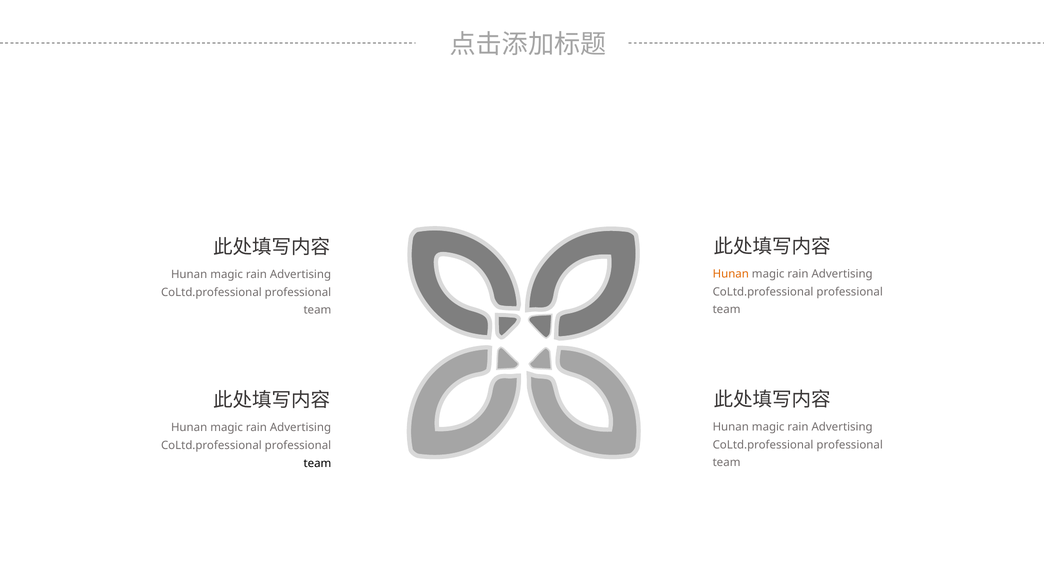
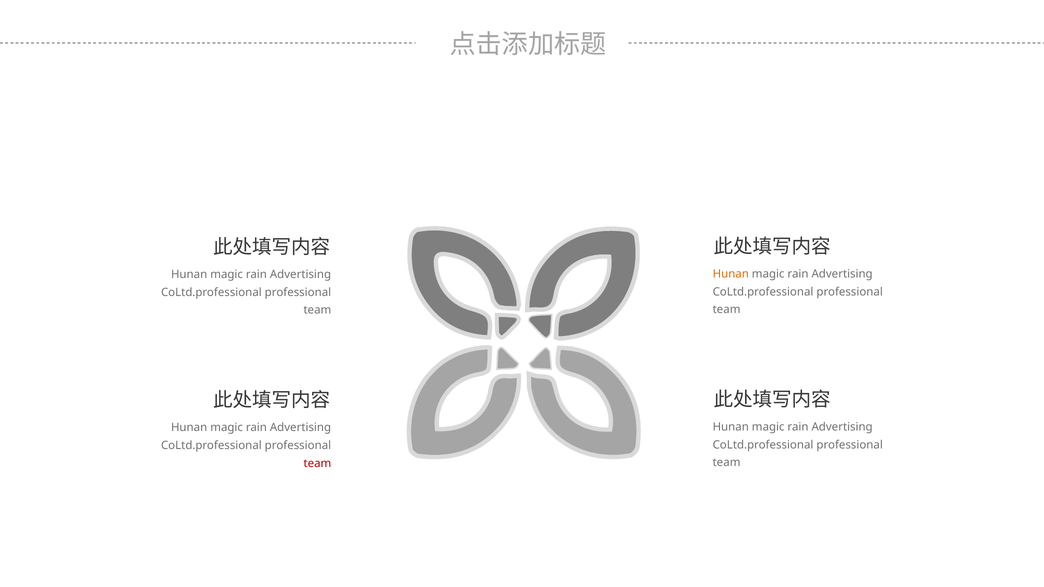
team colour: black -> red (317, 464)
